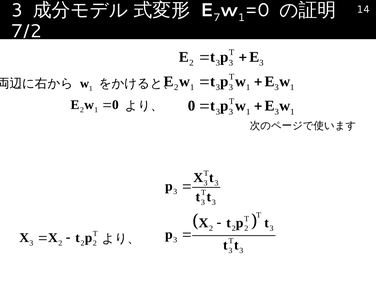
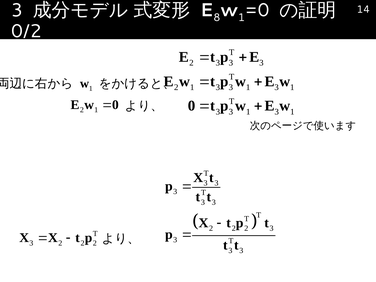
7: 7 -> 8 (217, 18)
7/2: 7/2 -> 0/2 (26, 31)
